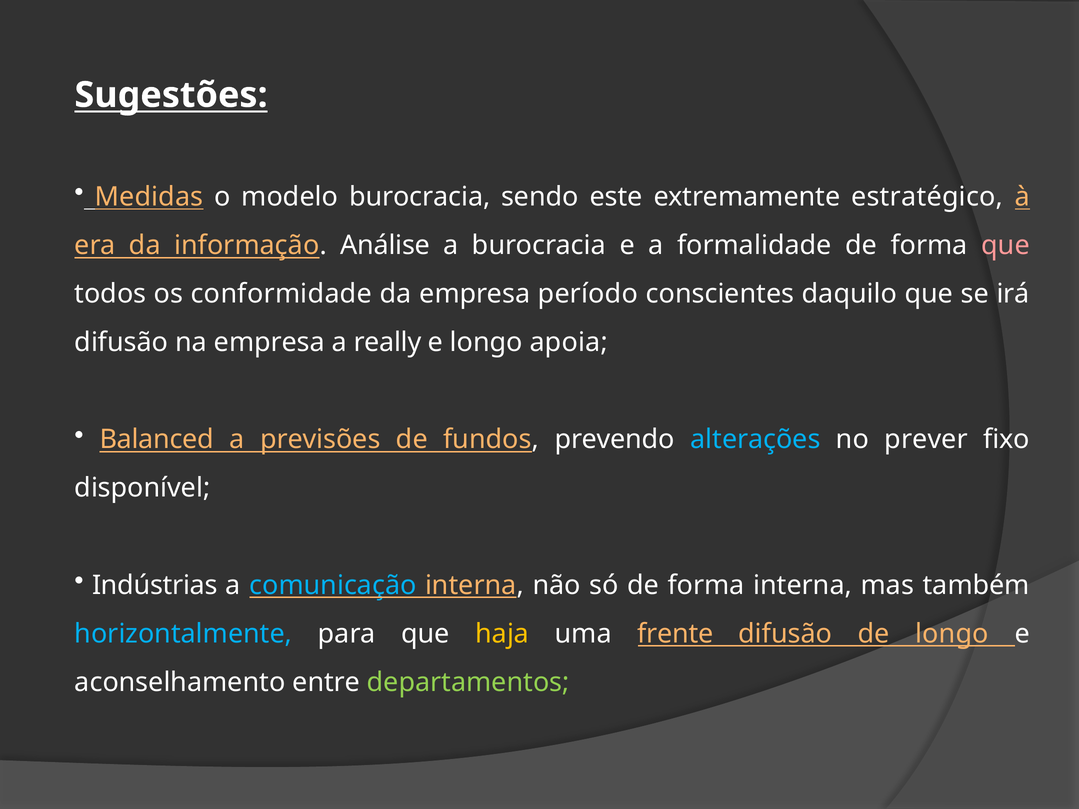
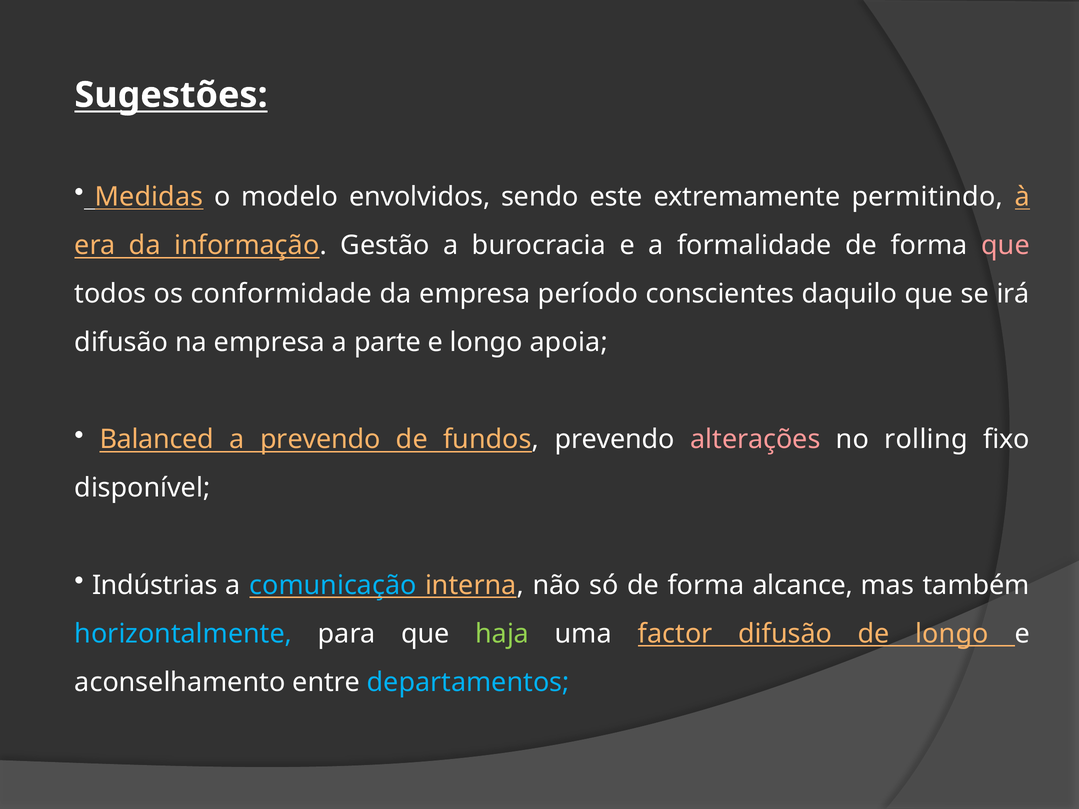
modelo burocracia: burocracia -> envolvidos (420, 197)
estratégico: estratégico -> permitindo (927, 197)
Análise: Análise -> Gestão (385, 245)
really: really -> parte (387, 343)
a previsões: previsões -> prevendo (320, 440)
alterações colour: light blue -> pink (755, 440)
prever: prever -> rolling (926, 440)
forma interna: interna -> alcance (803, 585)
haja colour: yellow -> light green (502, 634)
frente: frente -> factor (675, 634)
departamentos colour: light green -> light blue (468, 682)
